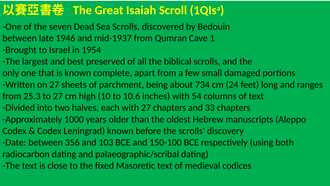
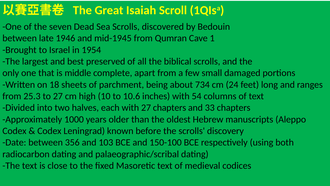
mid-1937: mid-1937 -> mid-1945 (113, 38)
is known: known -> middle (78, 73)
on 27: 27 -> 18 (54, 84)
